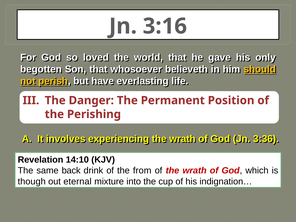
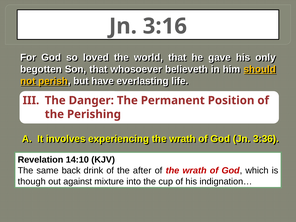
from: from -> after (142, 171)
eternal: eternal -> against (78, 181)
